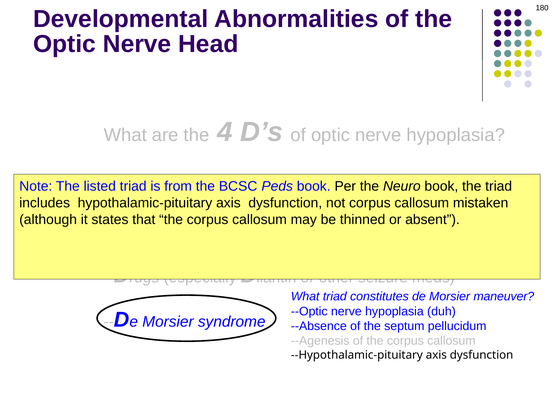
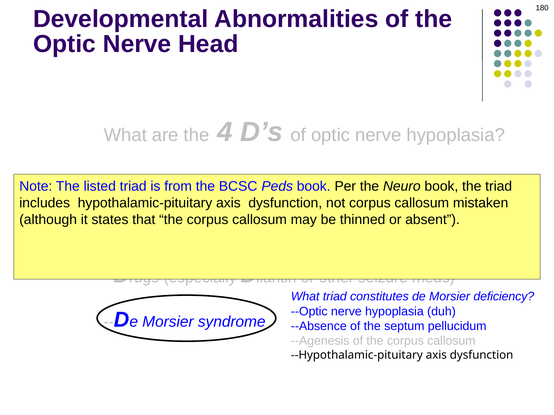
Morsier maneuver: maneuver -> deficiency (504, 297)
